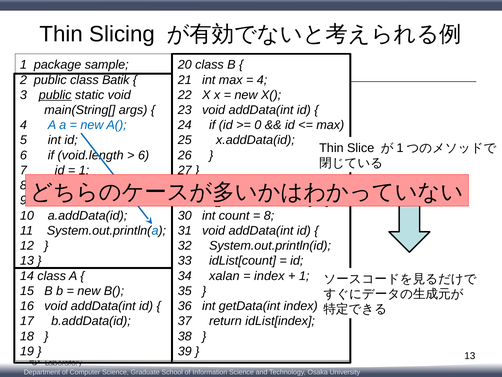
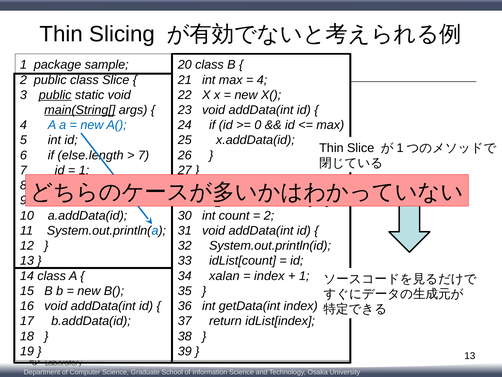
class Batik: Batik -> Slice (116, 80)
main(String[ underline: none -> present (80, 110)
void.length: void.length -> else.length (91, 155)
6: 6 -> 7 (144, 155)
8: 8 -> 2 (269, 215)
